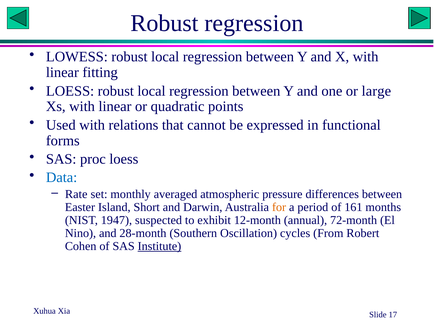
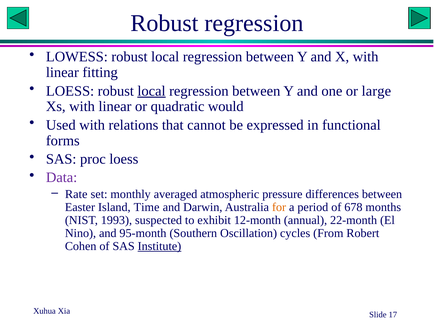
local underline: none -> present (151, 91)
points: points -> would (226, 107)
Data colour: blue -> purple (62, 178)
Short: Short -> Time (147, 208)
161: 161 -> 678 (353, 208)
1947: 1947 -> 1993 (116, 221)
72-month: 72-month -> 22-month (354, 221)
28-month: 28-month -> 95-month (143, 234)
